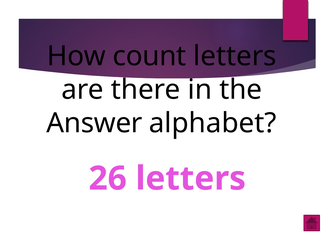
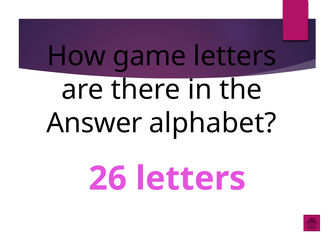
count: count -> game (150, 56)
